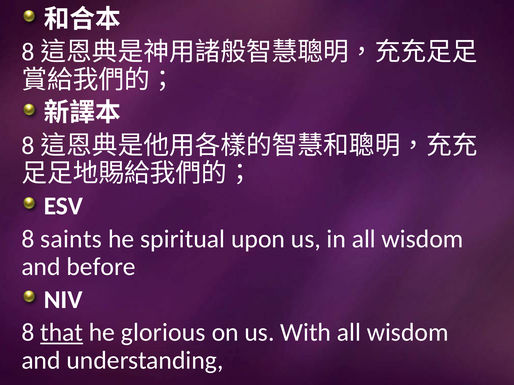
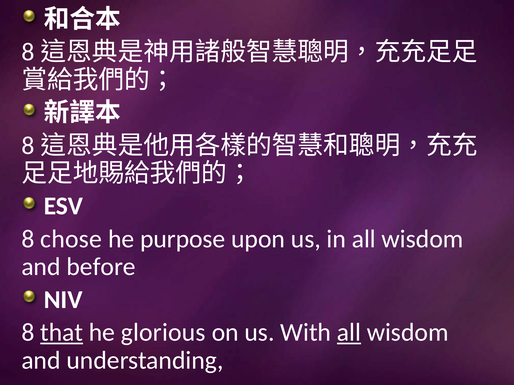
saints: saints -> chose (71, 239)
spiritual: spiritual -> purpose (183, 239)
all underline: none -> present (349, 333)
